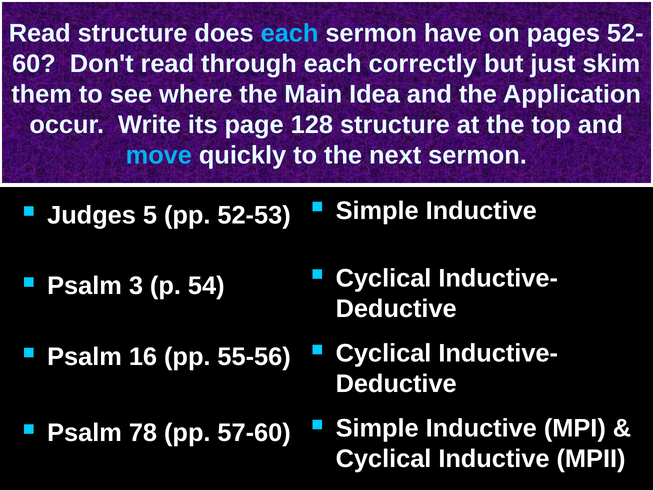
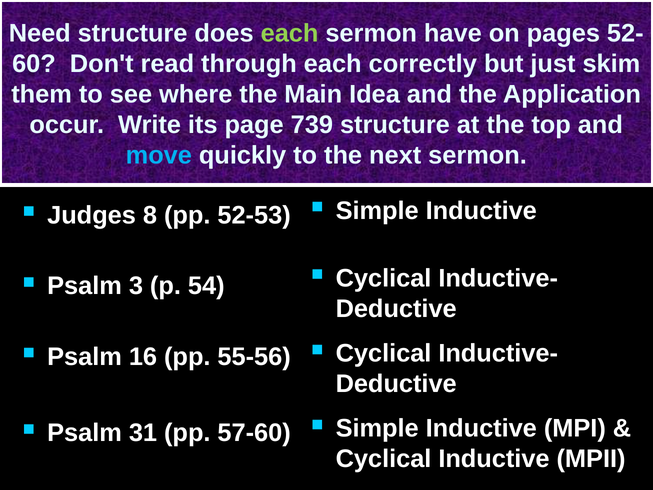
Read: Read -> Need (40, 33)
each colour: light blue -> light green (290, 33)
128: 128 -> 739 (312, 125)
5: 5 -> 8 (150, 215)
78: 78 -> 31 (143, 433)
